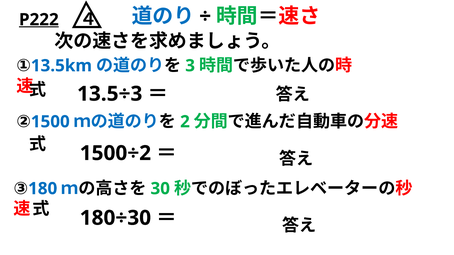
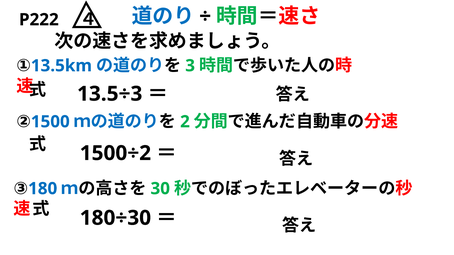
P222 underline: present -> none (39, 20)
